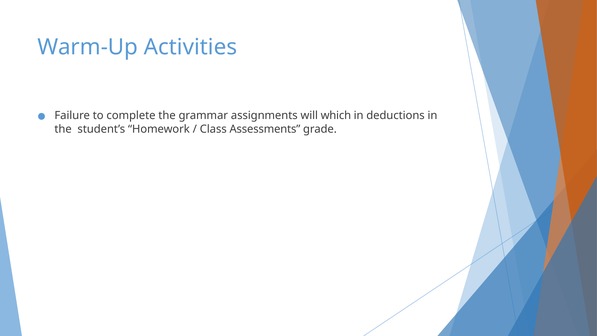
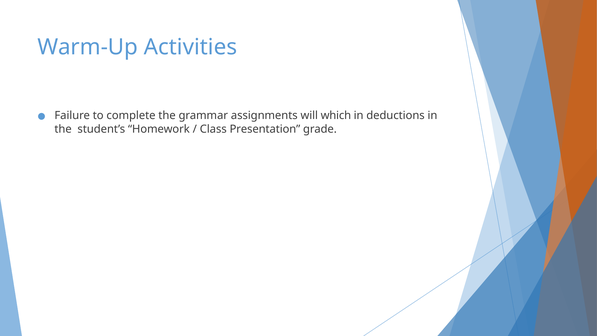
Assessments: Assessments -> Presentation (265, 129)
